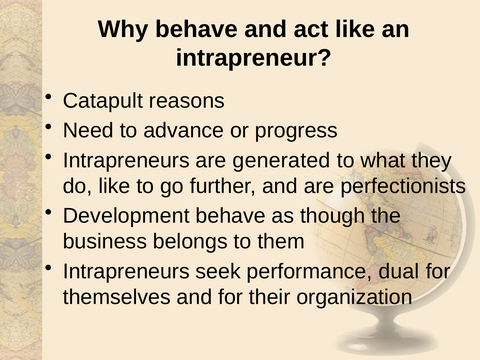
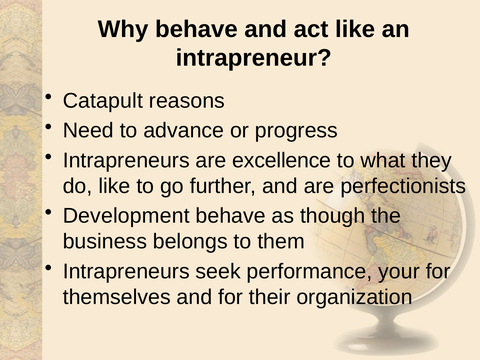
generated: generated -> excellence (282, 160)
dual: dual -> your (399, 271)
